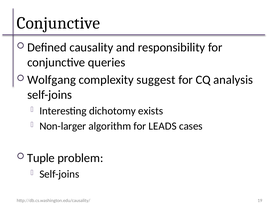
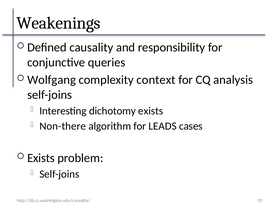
Conjunctive: Conjunctive -> Weakenings (59, 23)
suggest: suggest -> context (156, 80)
Non-larger: Non-larger -> Non-there (63, 126)
Tuple: Tuple -> Exists (41, 157)
